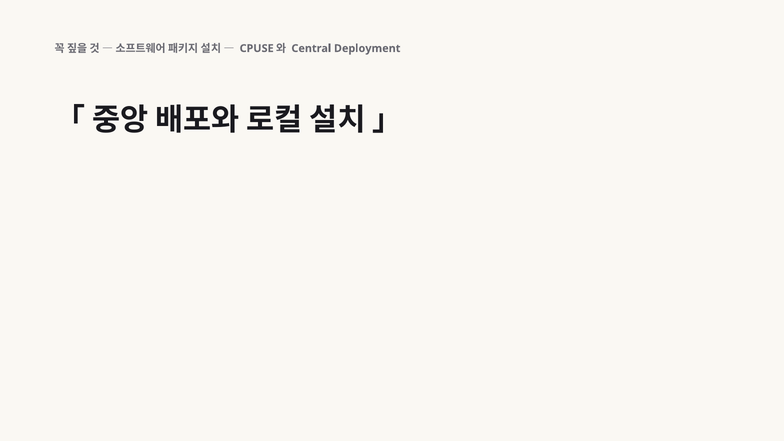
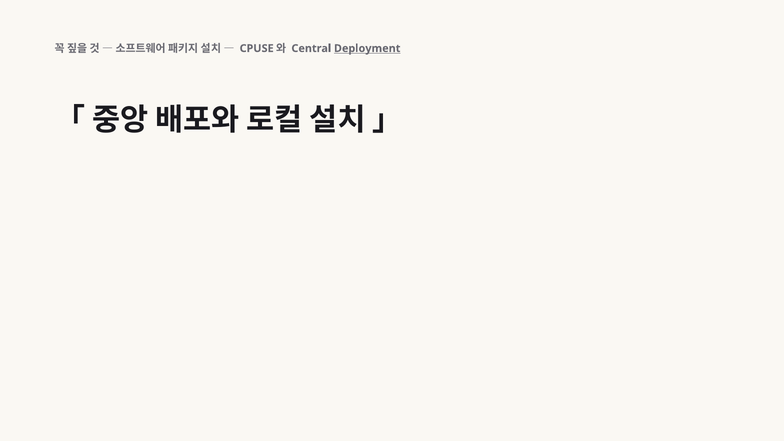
Deployment underline: none -> present (367, 48)
